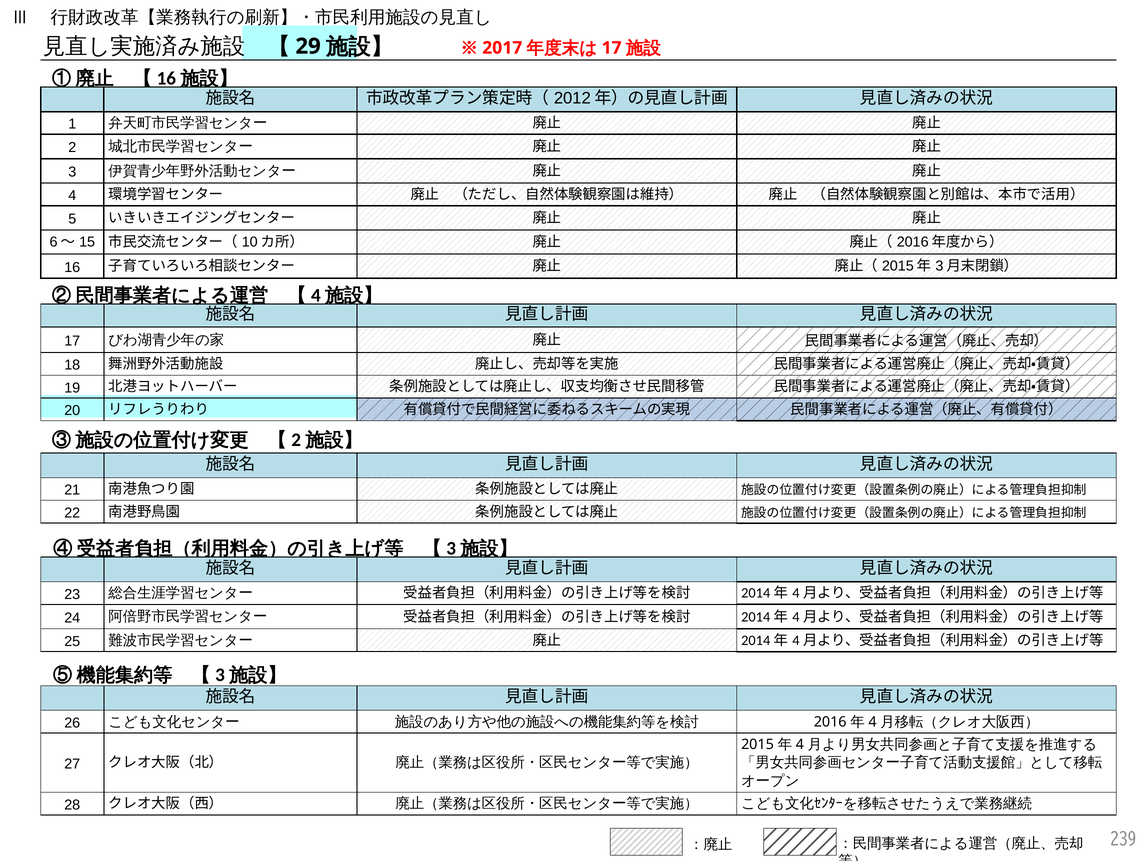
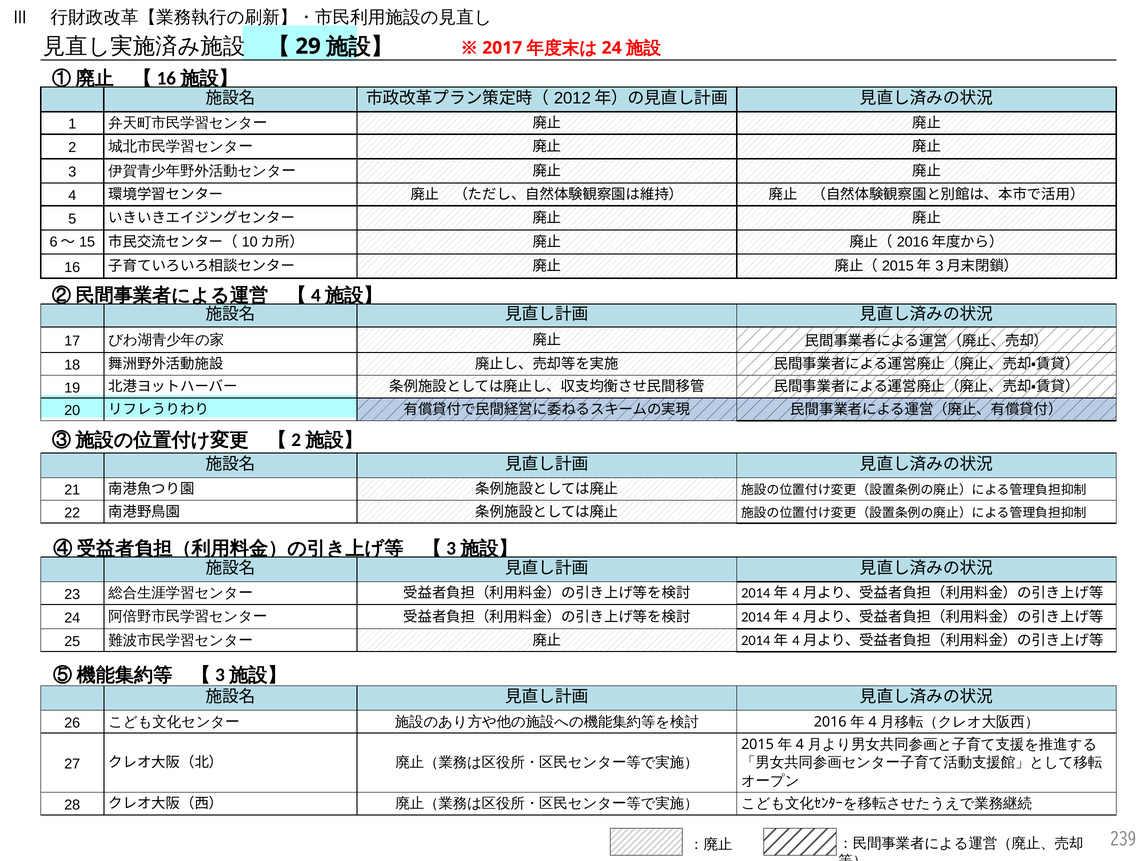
17: 17 -> 24 (612, 48)
